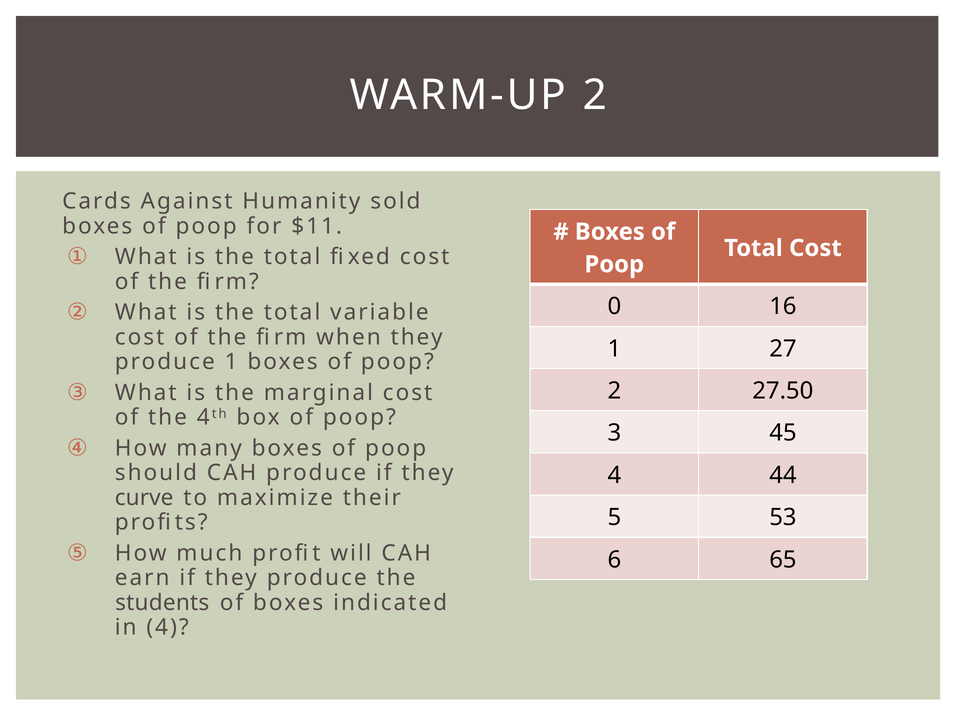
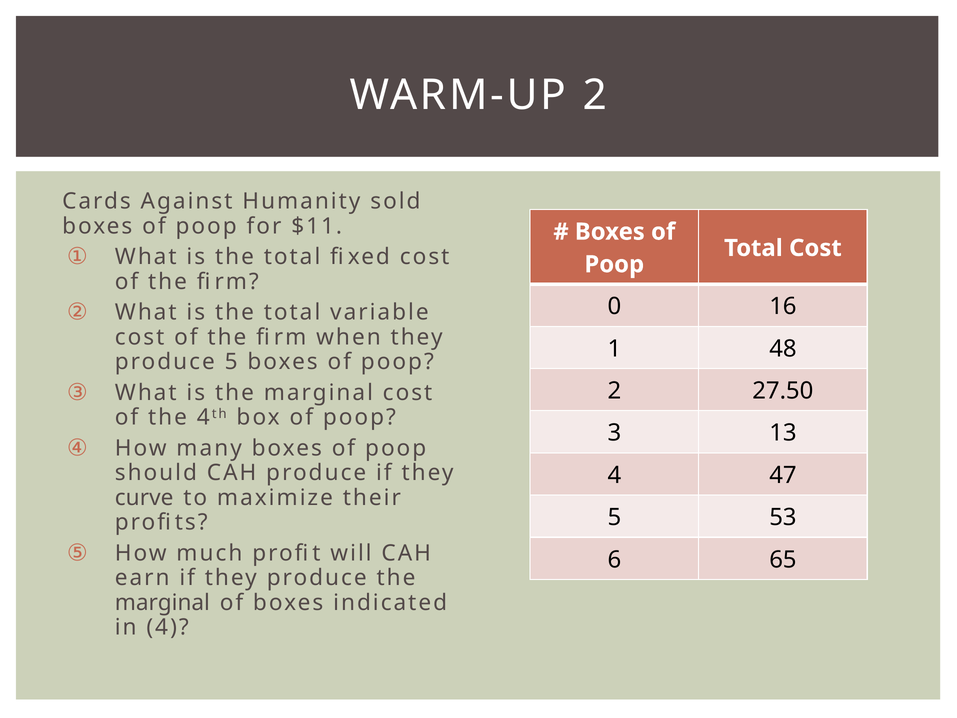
27: 27 -> 48 (783, 349)
produce 1: 1 -> 5 (231, 362)
45: 45 -> 13 (783, 433)
44: 44 -> 47 (783, 475)
students: students -> marginal (162, 603)
